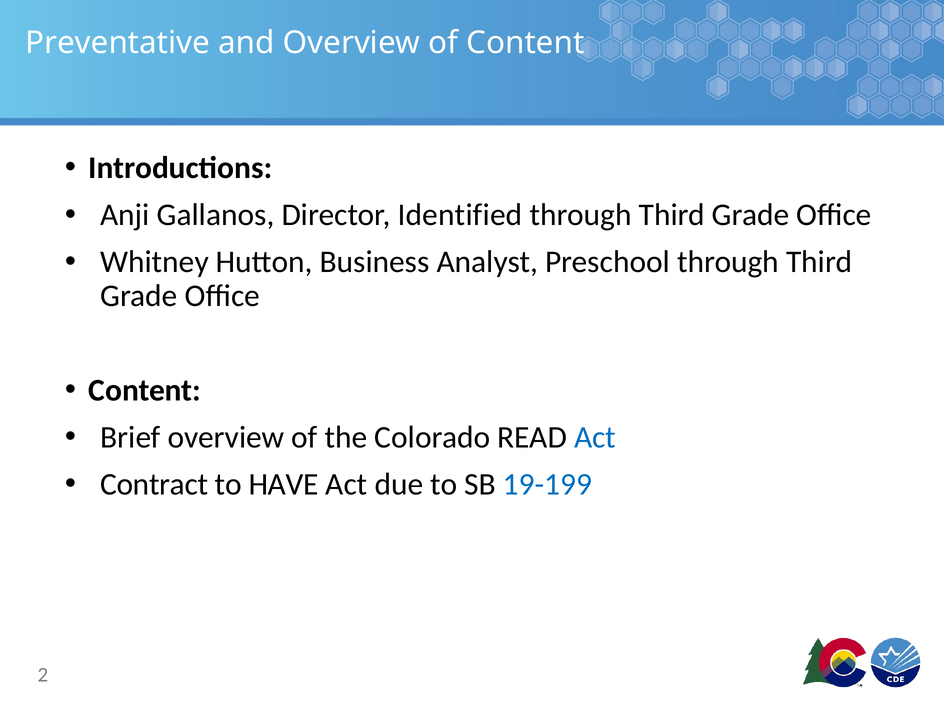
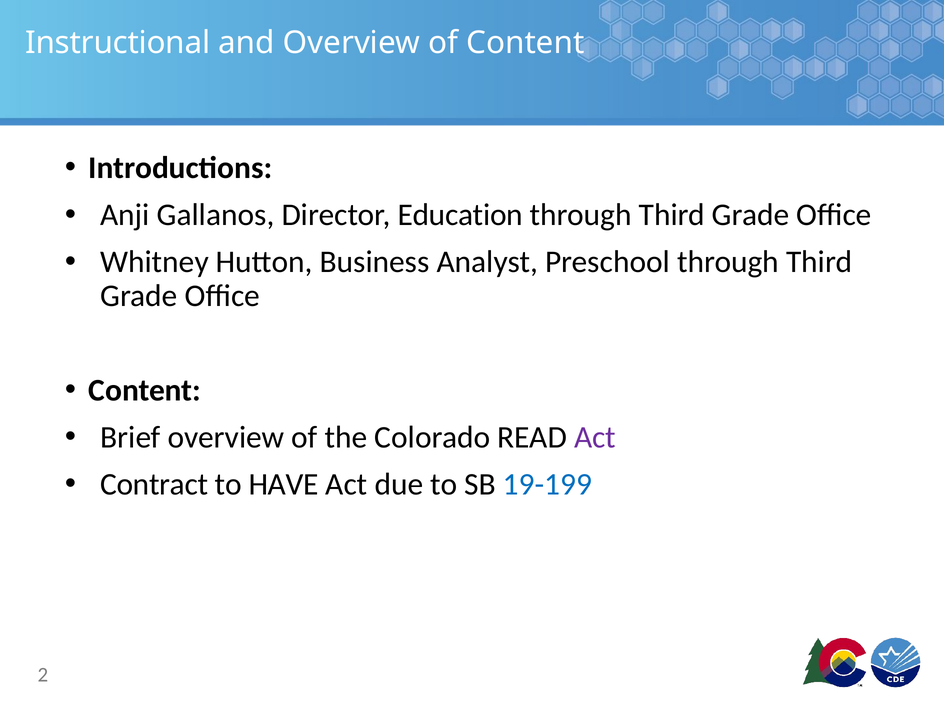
Preventative: Preventative -> Instructional (118, 43)
Identified: Identified -> Education (460, 215)
Act colour: blue -> purple (595, 437)
